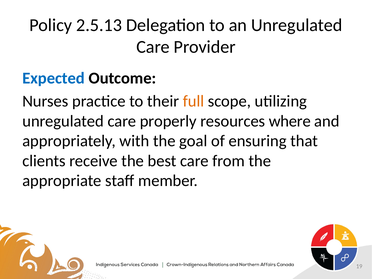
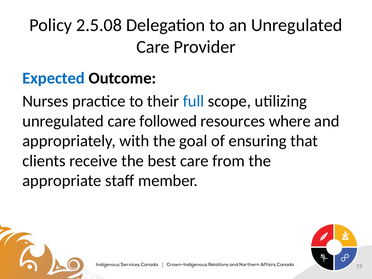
2.5.13: 2.5.13 -> 2.5.08 (99, 25)
full colour: orange -> blue (194, 101)
properly: properly -> followed (168, 121)
